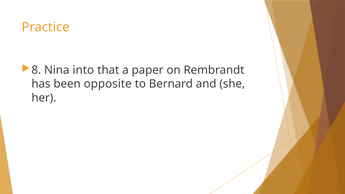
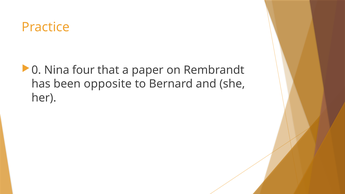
8: 8 -> 0 (36, 70)
into: into -> four (83, 70)
